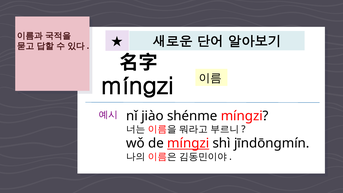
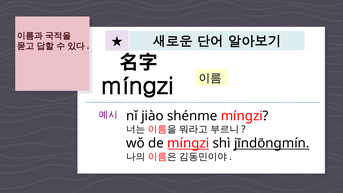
jīndōngmín underline: none -> present (272, 143)
